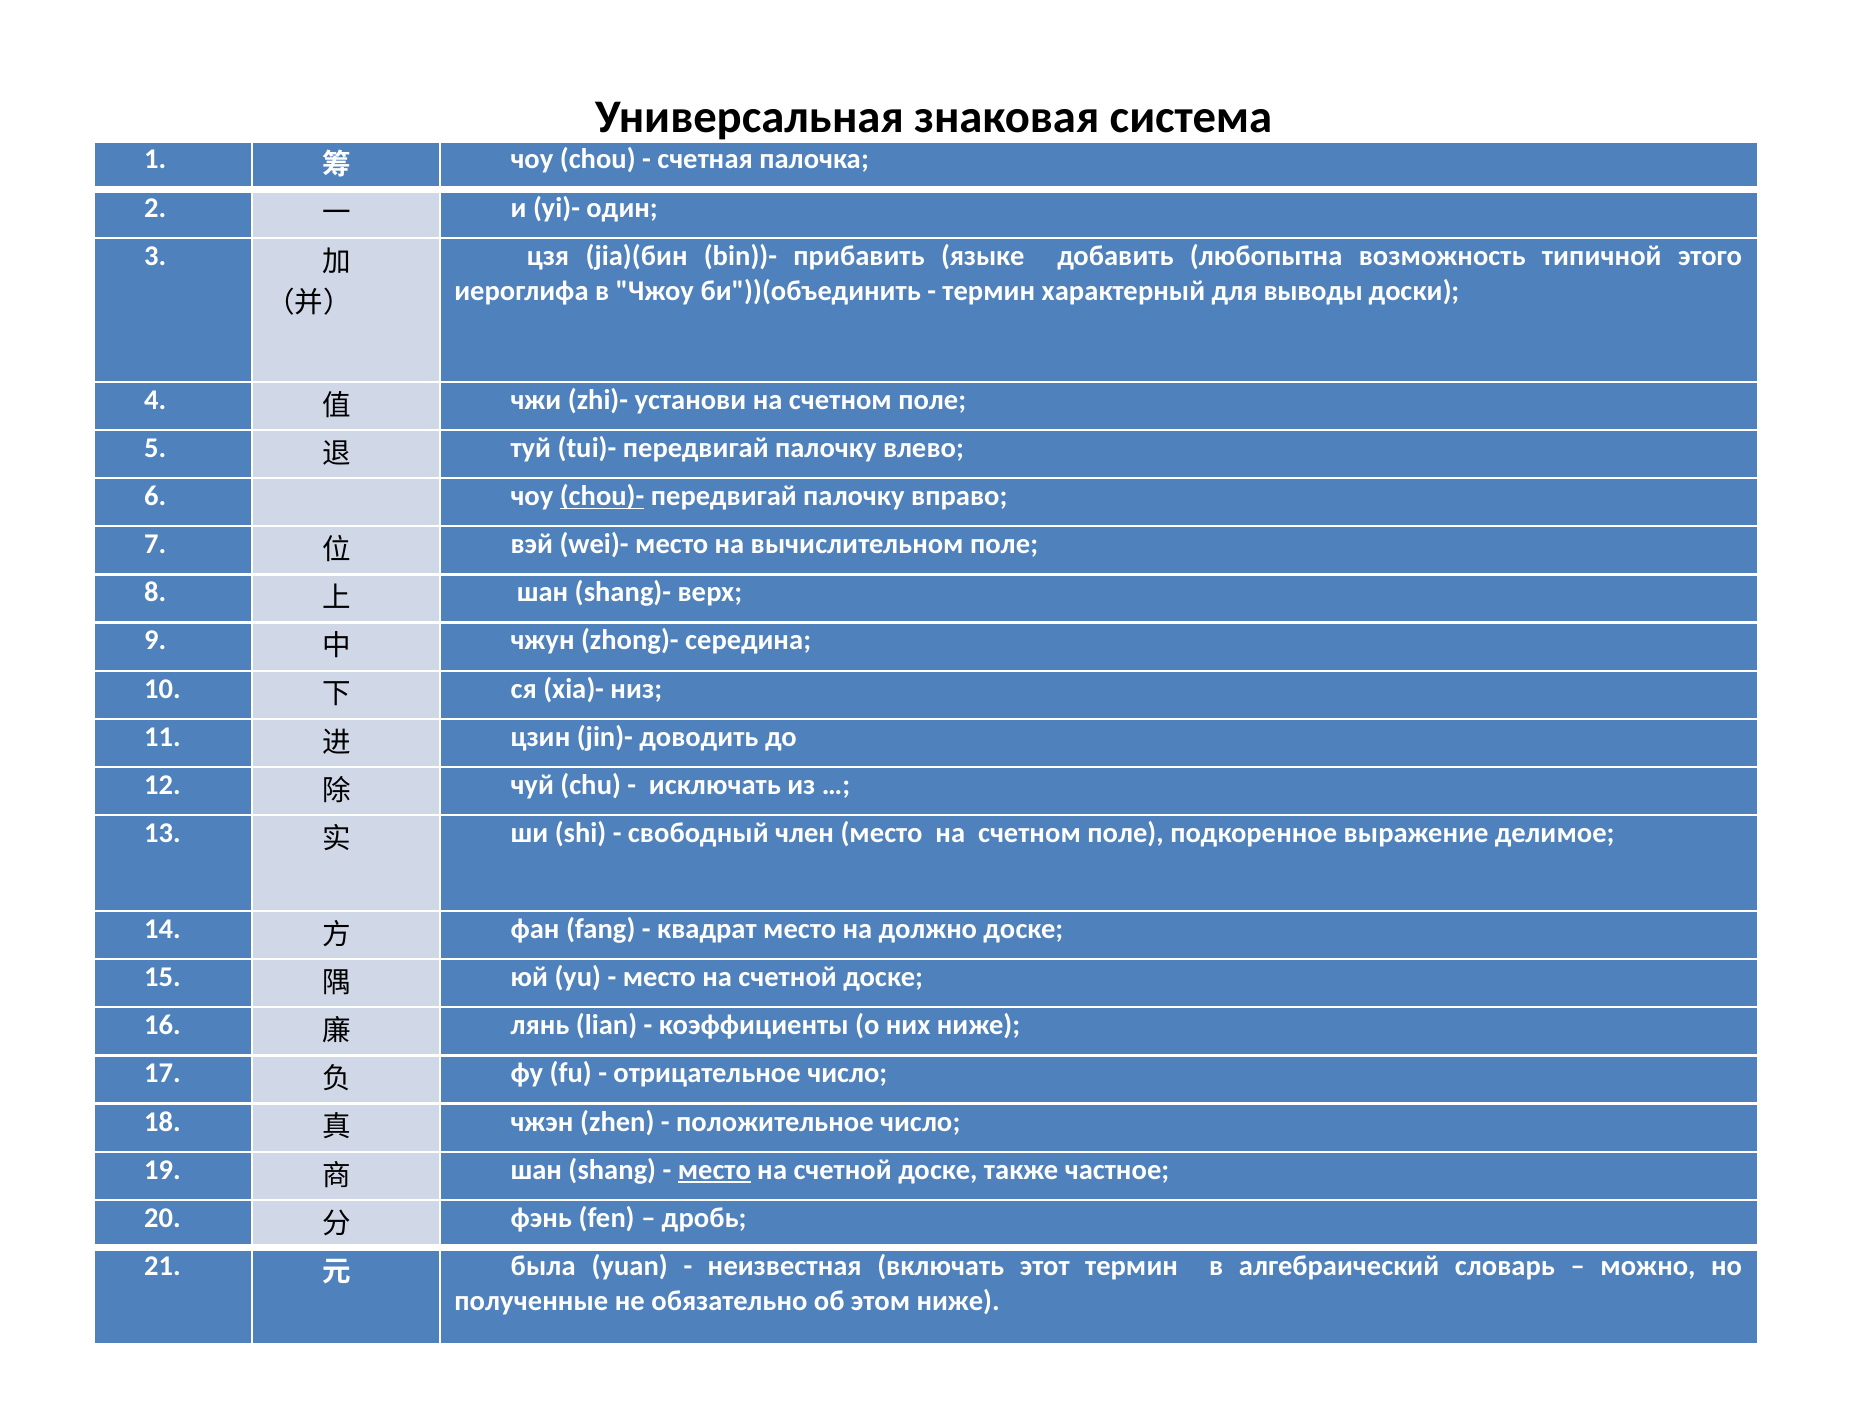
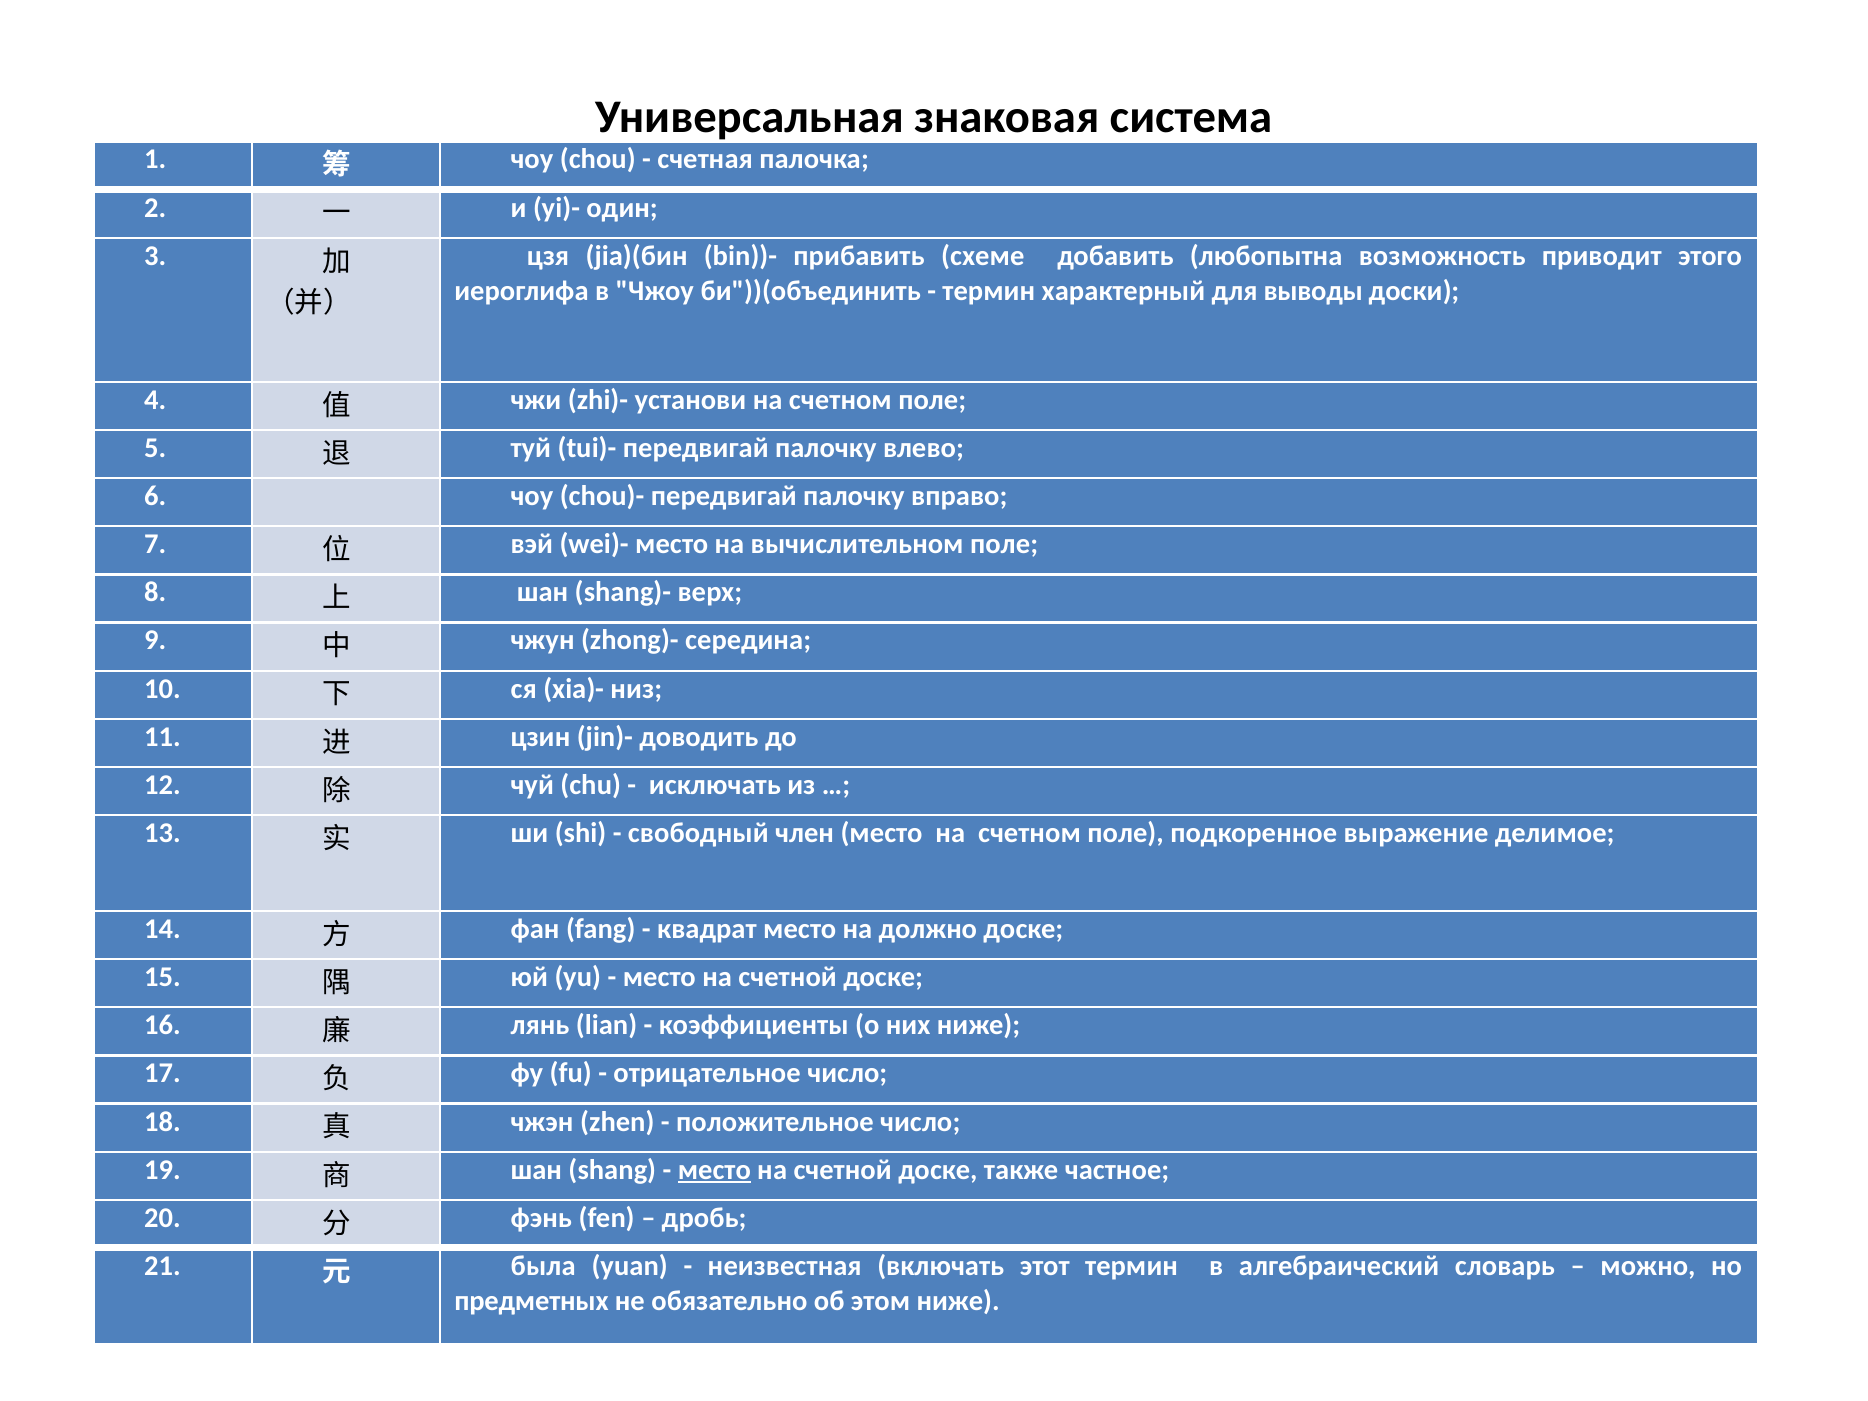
языке: языке -> схеме (983, 256)
типичной: типичной -> приводит (1602, 256)
chou)- underline: present -> none (602, 496)
полученные: полученные -> предметных (531, 1301)
